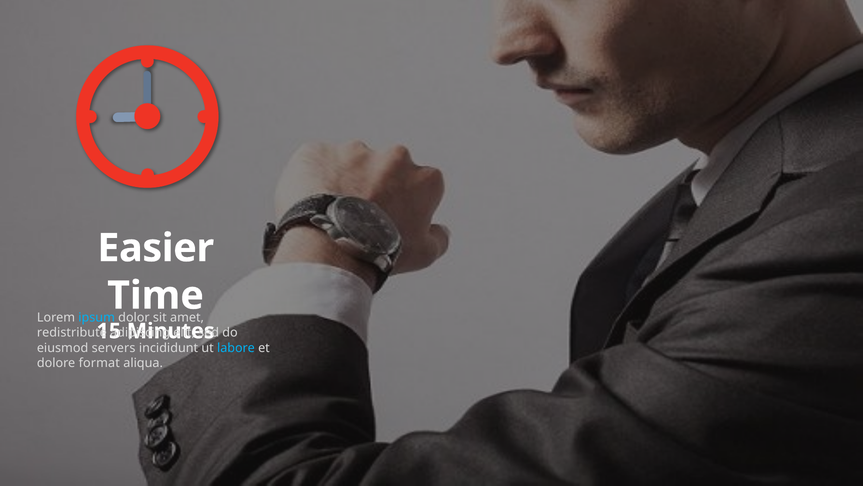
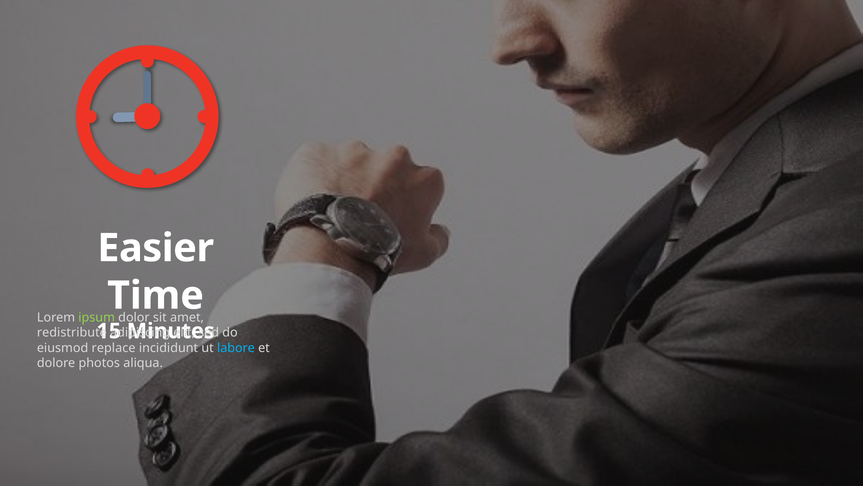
ipsum colour: light blue -> light green (97, 317)
servers: servers -> replace (114, 348)
format: format -> photos (99, 363)
